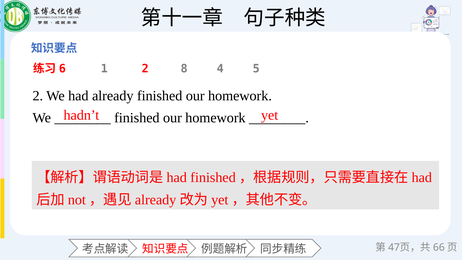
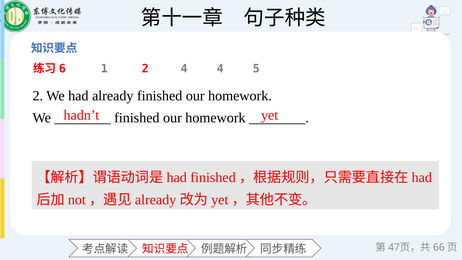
2 8: 8 -> 4 (184, 69)
